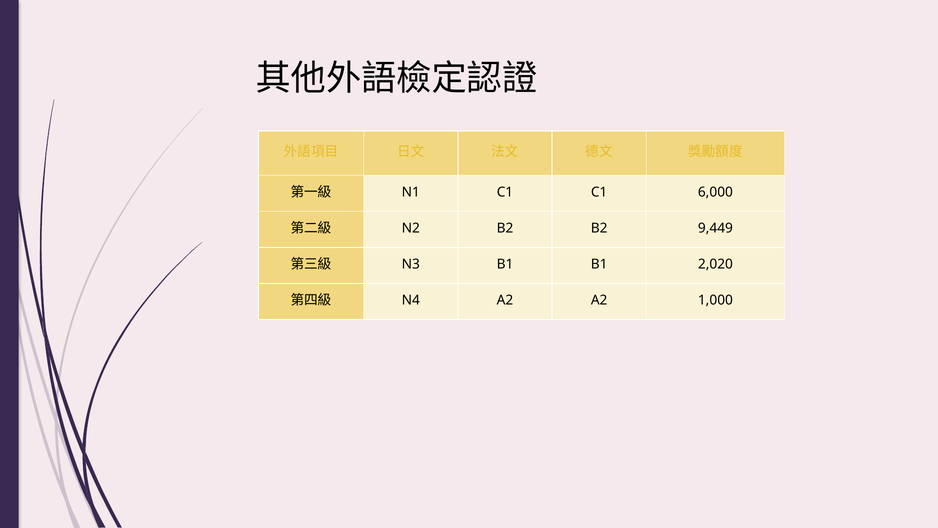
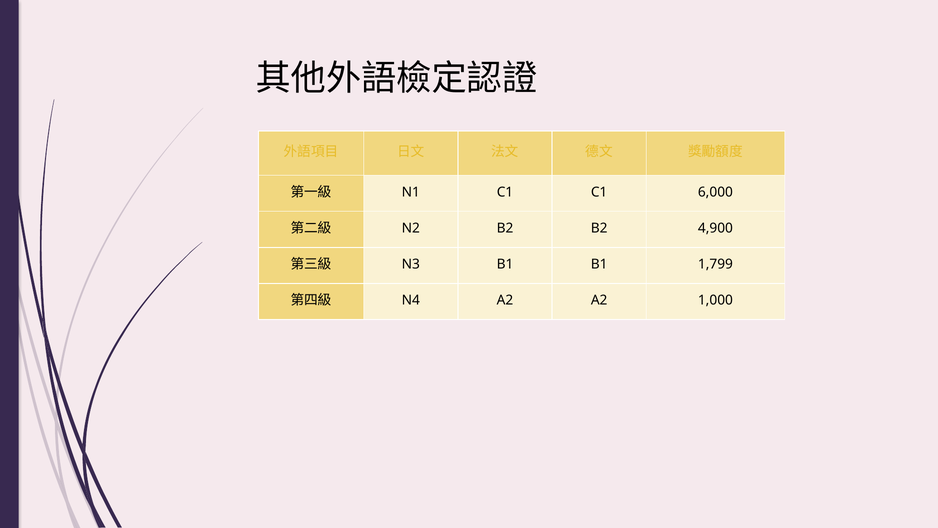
9,449: 9,449 -> 4,900 (715, 228)
2,020: 2,020 -> 1,799 (715, 264)
